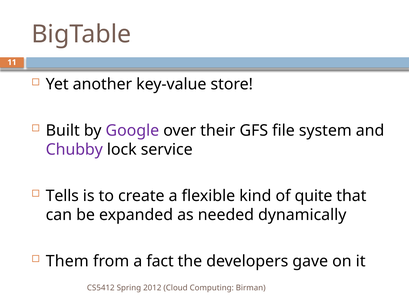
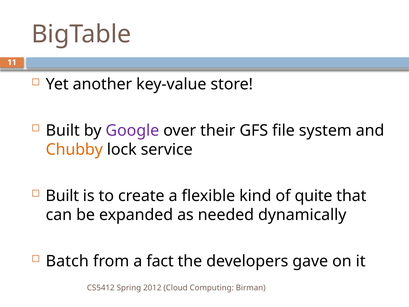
Chubby colour: purple -> orange (74, 149)
Tells: Tells -> Built (62, 196)
Them: Them -> Batch (67, 261)
